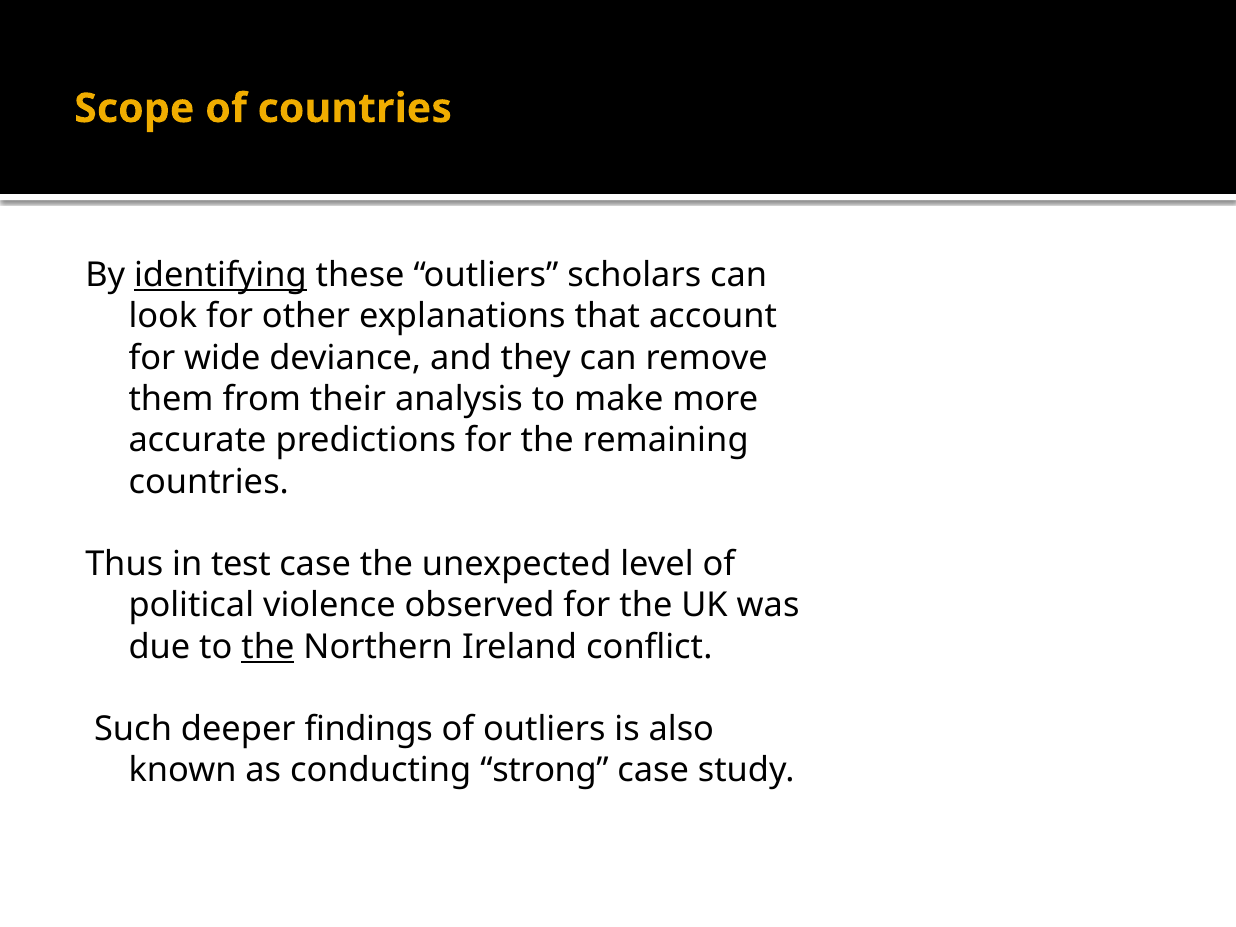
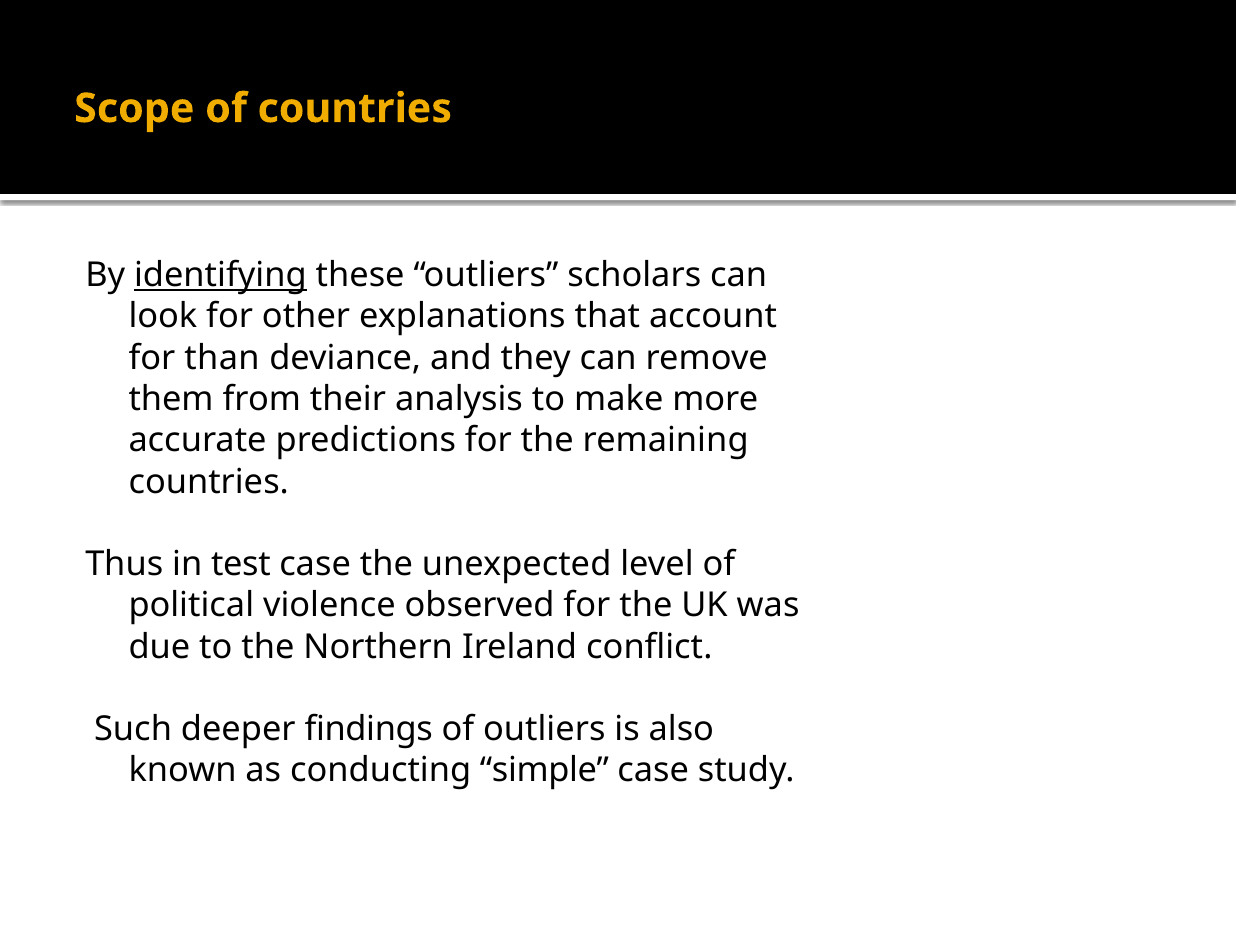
wide: wide -> than (222, 358)
the underline: present -> none (268, 647)
strong: strong -> simple (545, 771)
